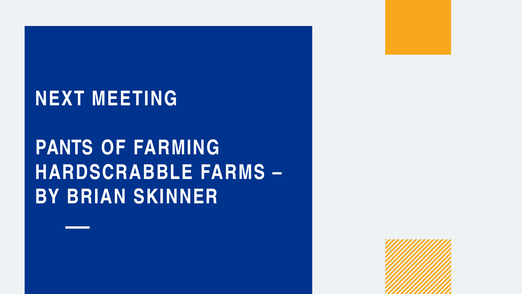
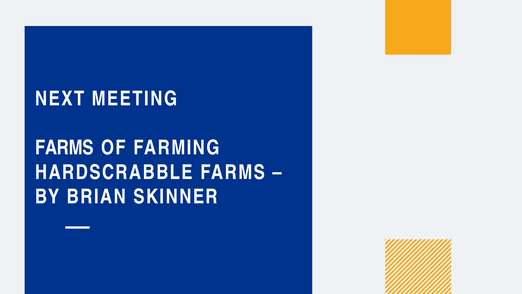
PANTS: PANTS -> FARMS (64, 148)
